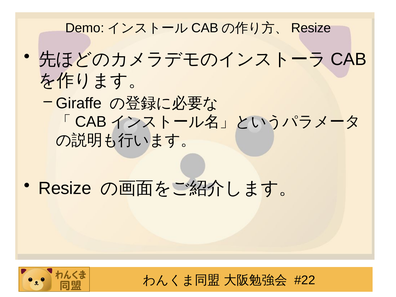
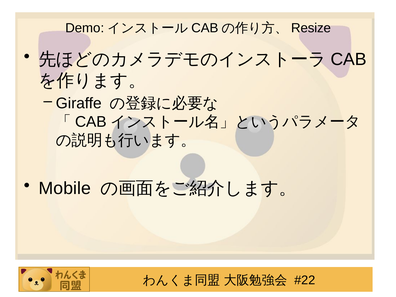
Resize: Resize -> Mobile (65, 188)
